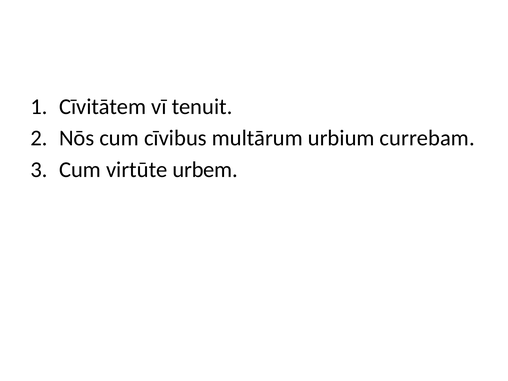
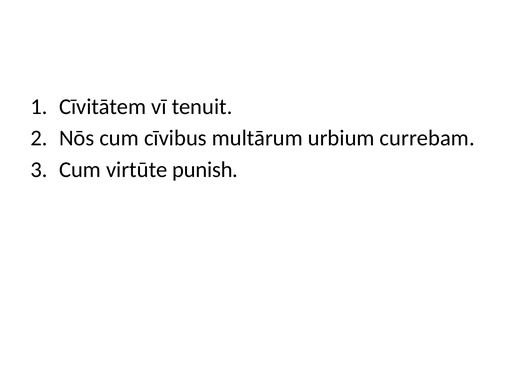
urbem: urbem -> punish (205, 170)
